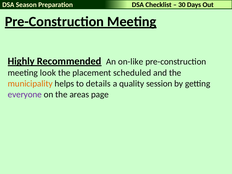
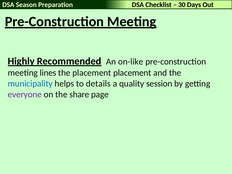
look: look -> lines (48, 73)
placement scheduled: scheduled -> placement (132, 73)
municipality colour: orange -> blue (30, 84)
areas: areas -> share (79, 94)
